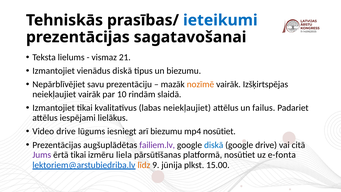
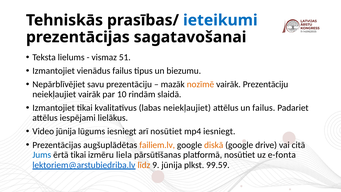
21: 21 -> 51 (125, 57)
vienādus diskā: diskā -> failus (122, 71)
vairāk Izšķirtspējas: Izšķirtspējas -> Prezentāciju (266, 84)
Video drive: drive -> jūnija (66, 131)
arī biezumu: biezumu -> nosūtiet (166, 131)
mp4 nosūtiet: nosūtiet -> iesniegt (219, 131)
failiem.lv colour: purple -> orange (157, 145)
diskā colour: blue -> orange (214, 145)
Jums colour: purple -> blue (42, 155)
15.00: 15.00 -> 99.59 (218, 165)
